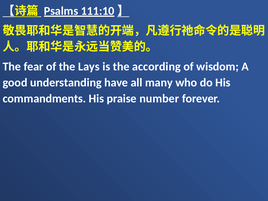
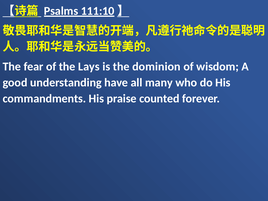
according: according -> dominion (156, 66)
number: number -> counted (159, 99)
